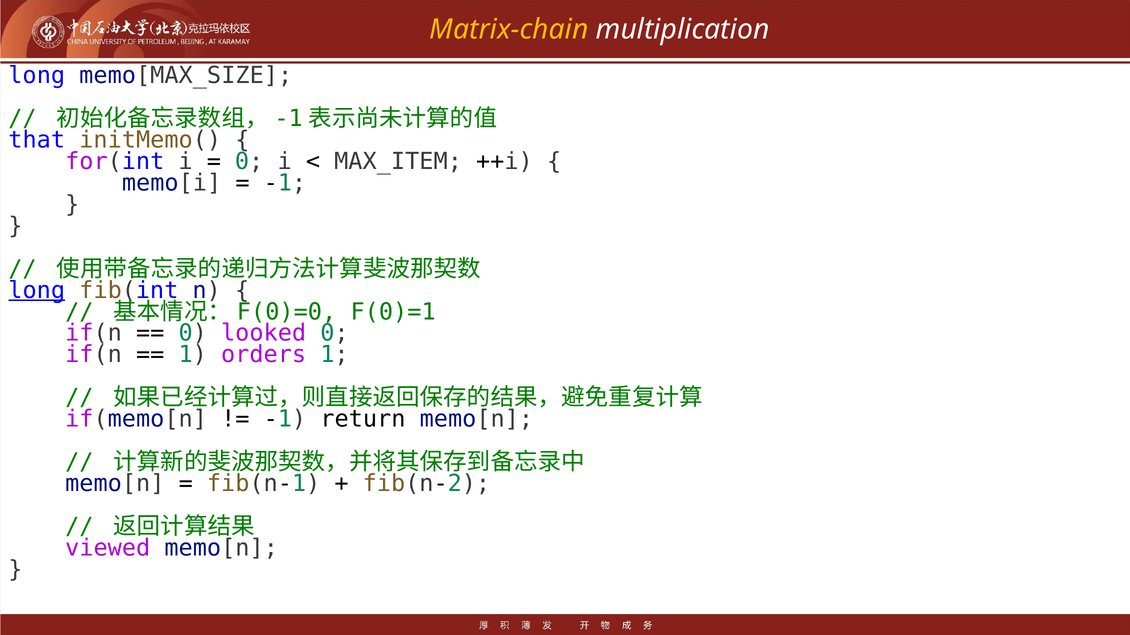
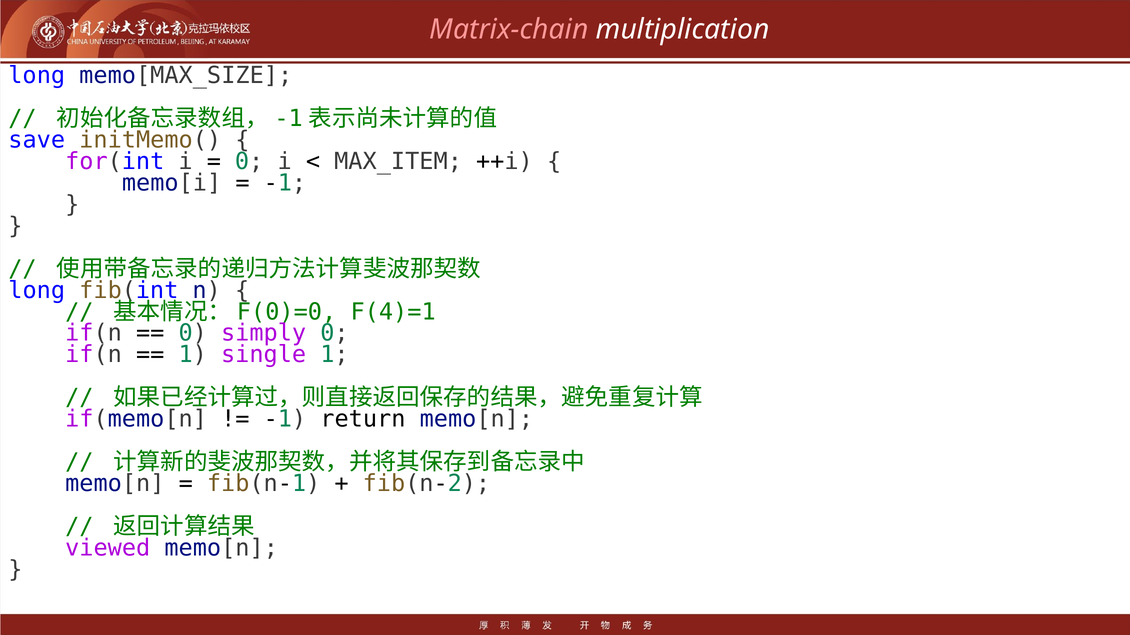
Matrix-chain colour: yellow -> pink (509, 29)
that: that -> save (37, 140)
long underline: present -> none (37, 291)
F(0)=1: F(0)=1 -> F(4)=1 (393, 312)
looked: looked -> simply (264, 334)
orders: orders -> single (264, 355)
